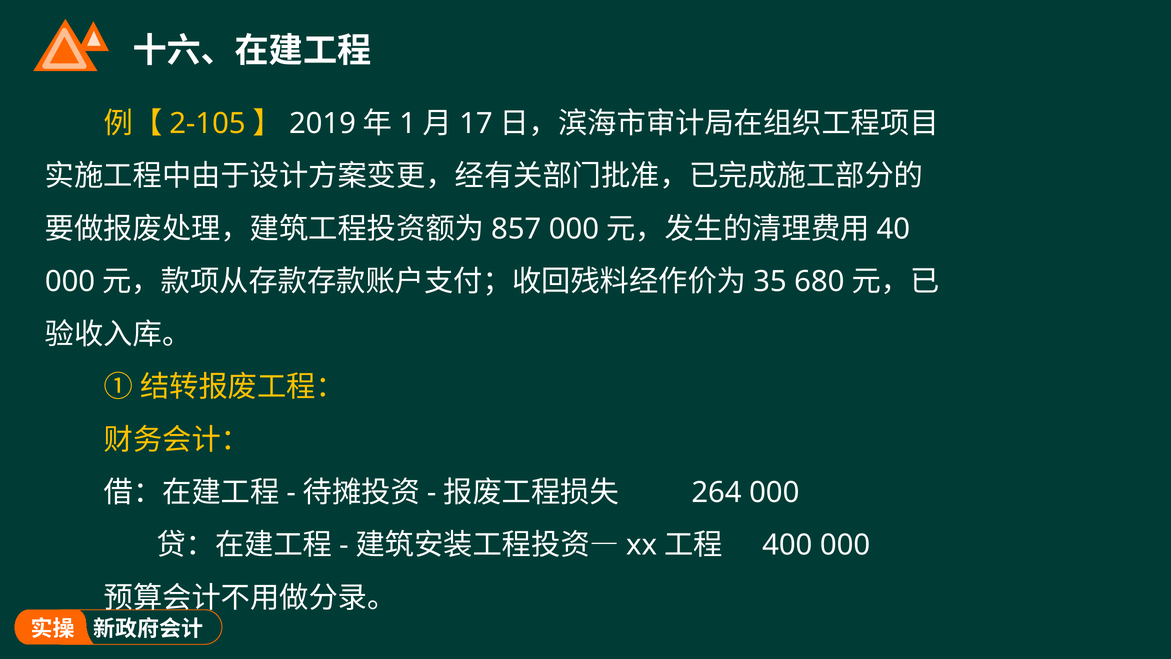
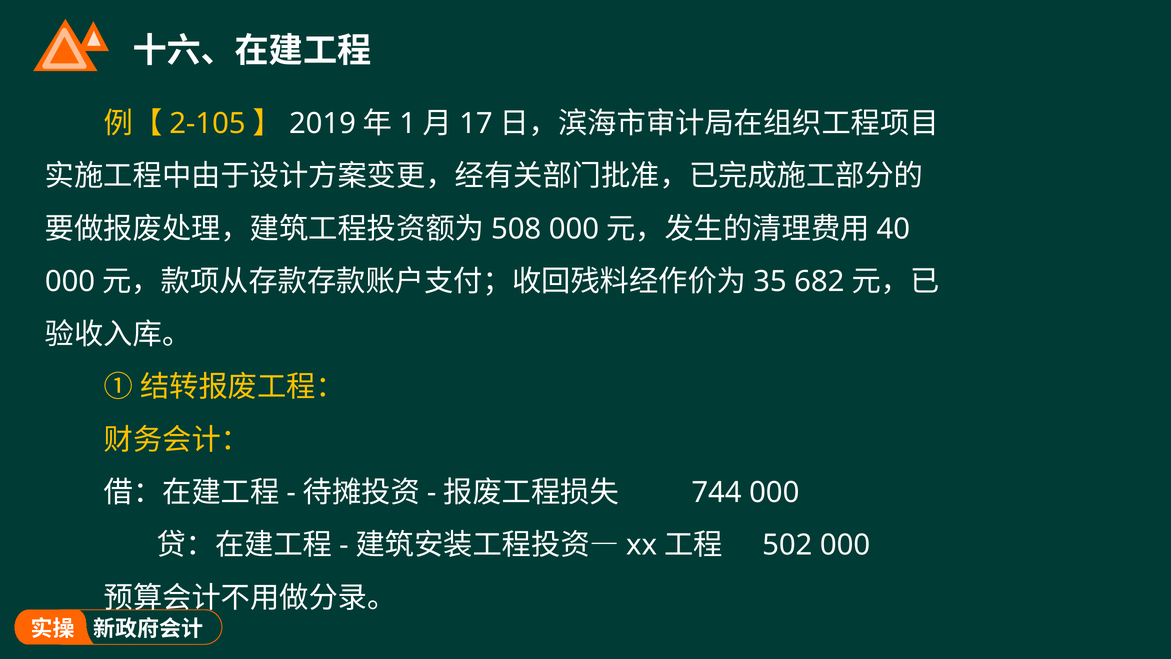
857: 857 -> 508 (516, 229)
680: 680 -> 682 (819, 282)
264: 264 -> 744 (716, 492)
400: 400 -> 502 (787, 545)
